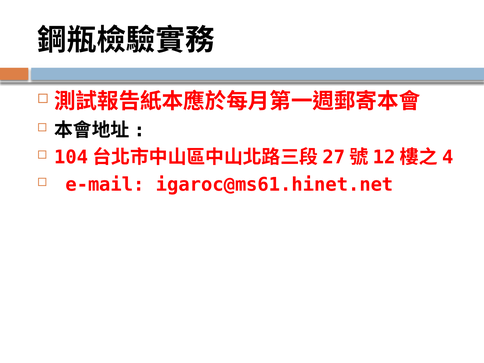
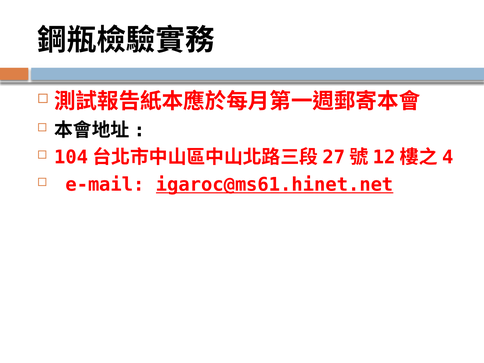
igaroc@ms61.hinet.net underline: none -> present (275, 185)
